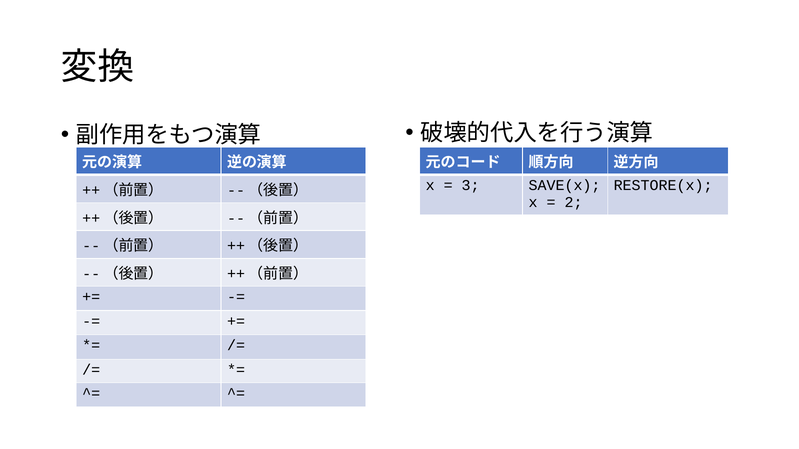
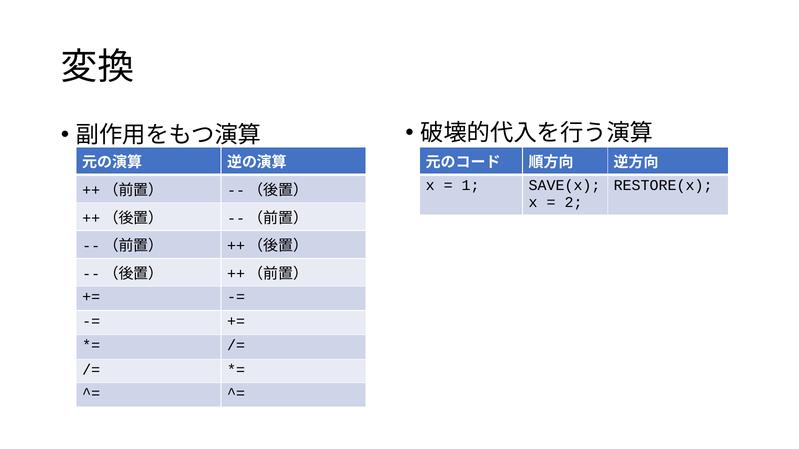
3: 3 -> 1 (471, 185)
